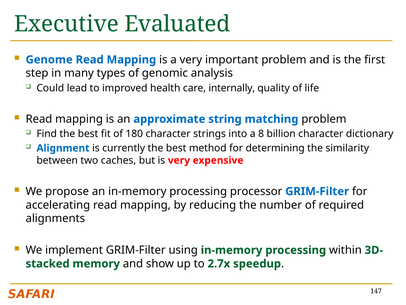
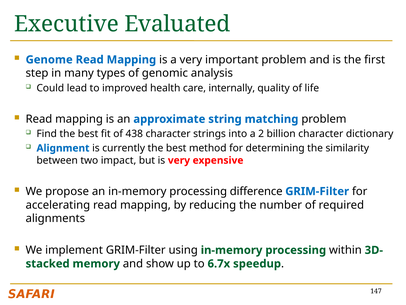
180: 180 -> 438 (134, 134)
8: 8 -> 2 (261, 134)
caches: caches -> impact (119, 160)
processor: processor -> difference (256, 191)
2.7x: 2.7x -> 6.7x (219, 263)
